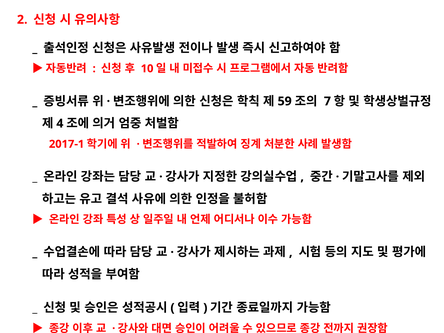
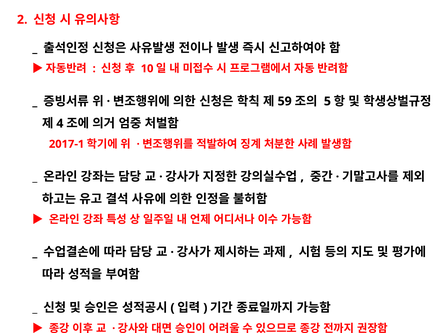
7: 7 -> 5 (327, 101)
